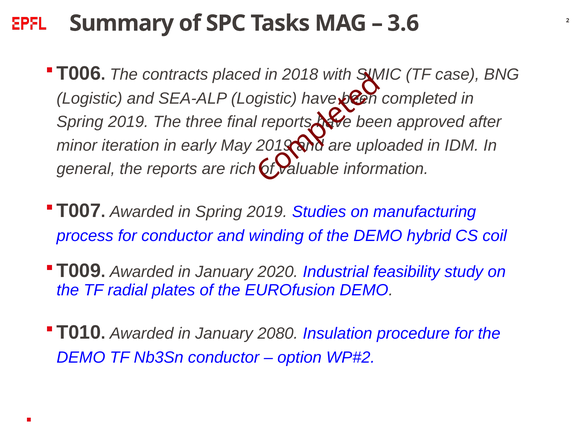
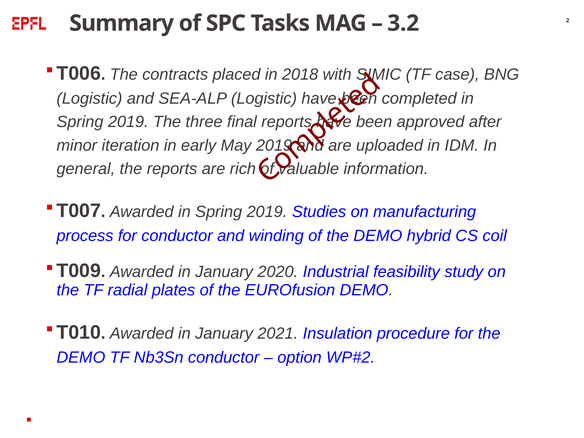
3.6: 3.6 -> 3.2 (403, 23)
2080: 2080 -> 2021 (278, 333)
